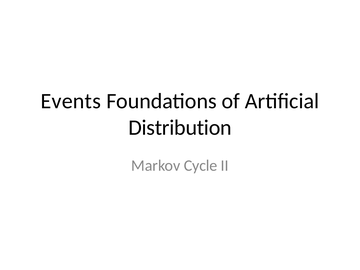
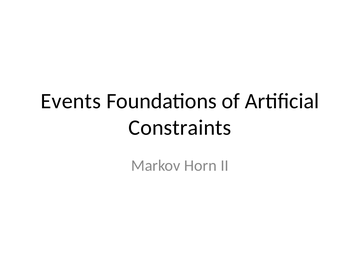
Distribution: Distribution -> Constraints (180, 128)
Cycle: Cycle -> Horn (200, 166)
